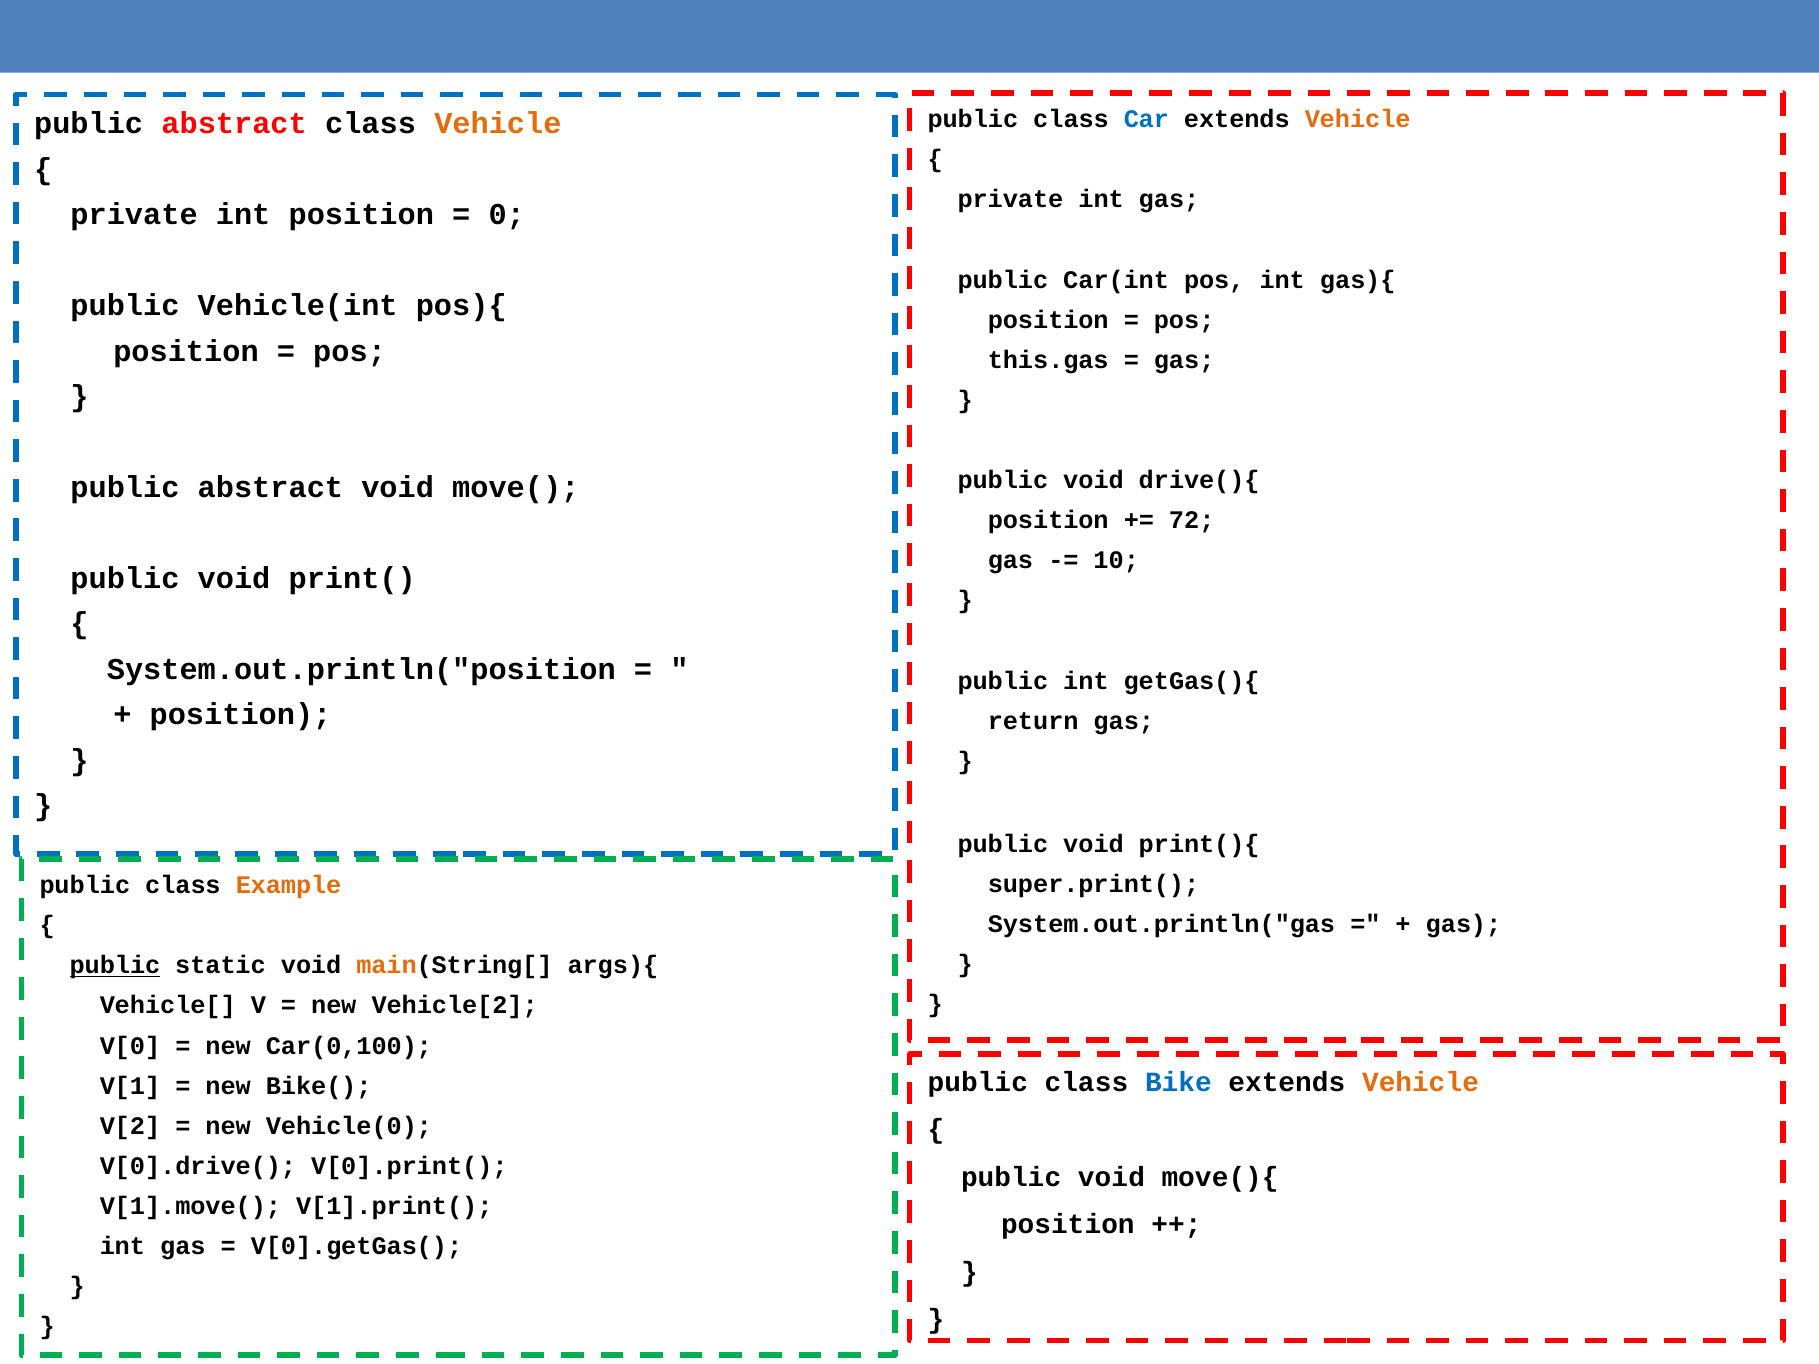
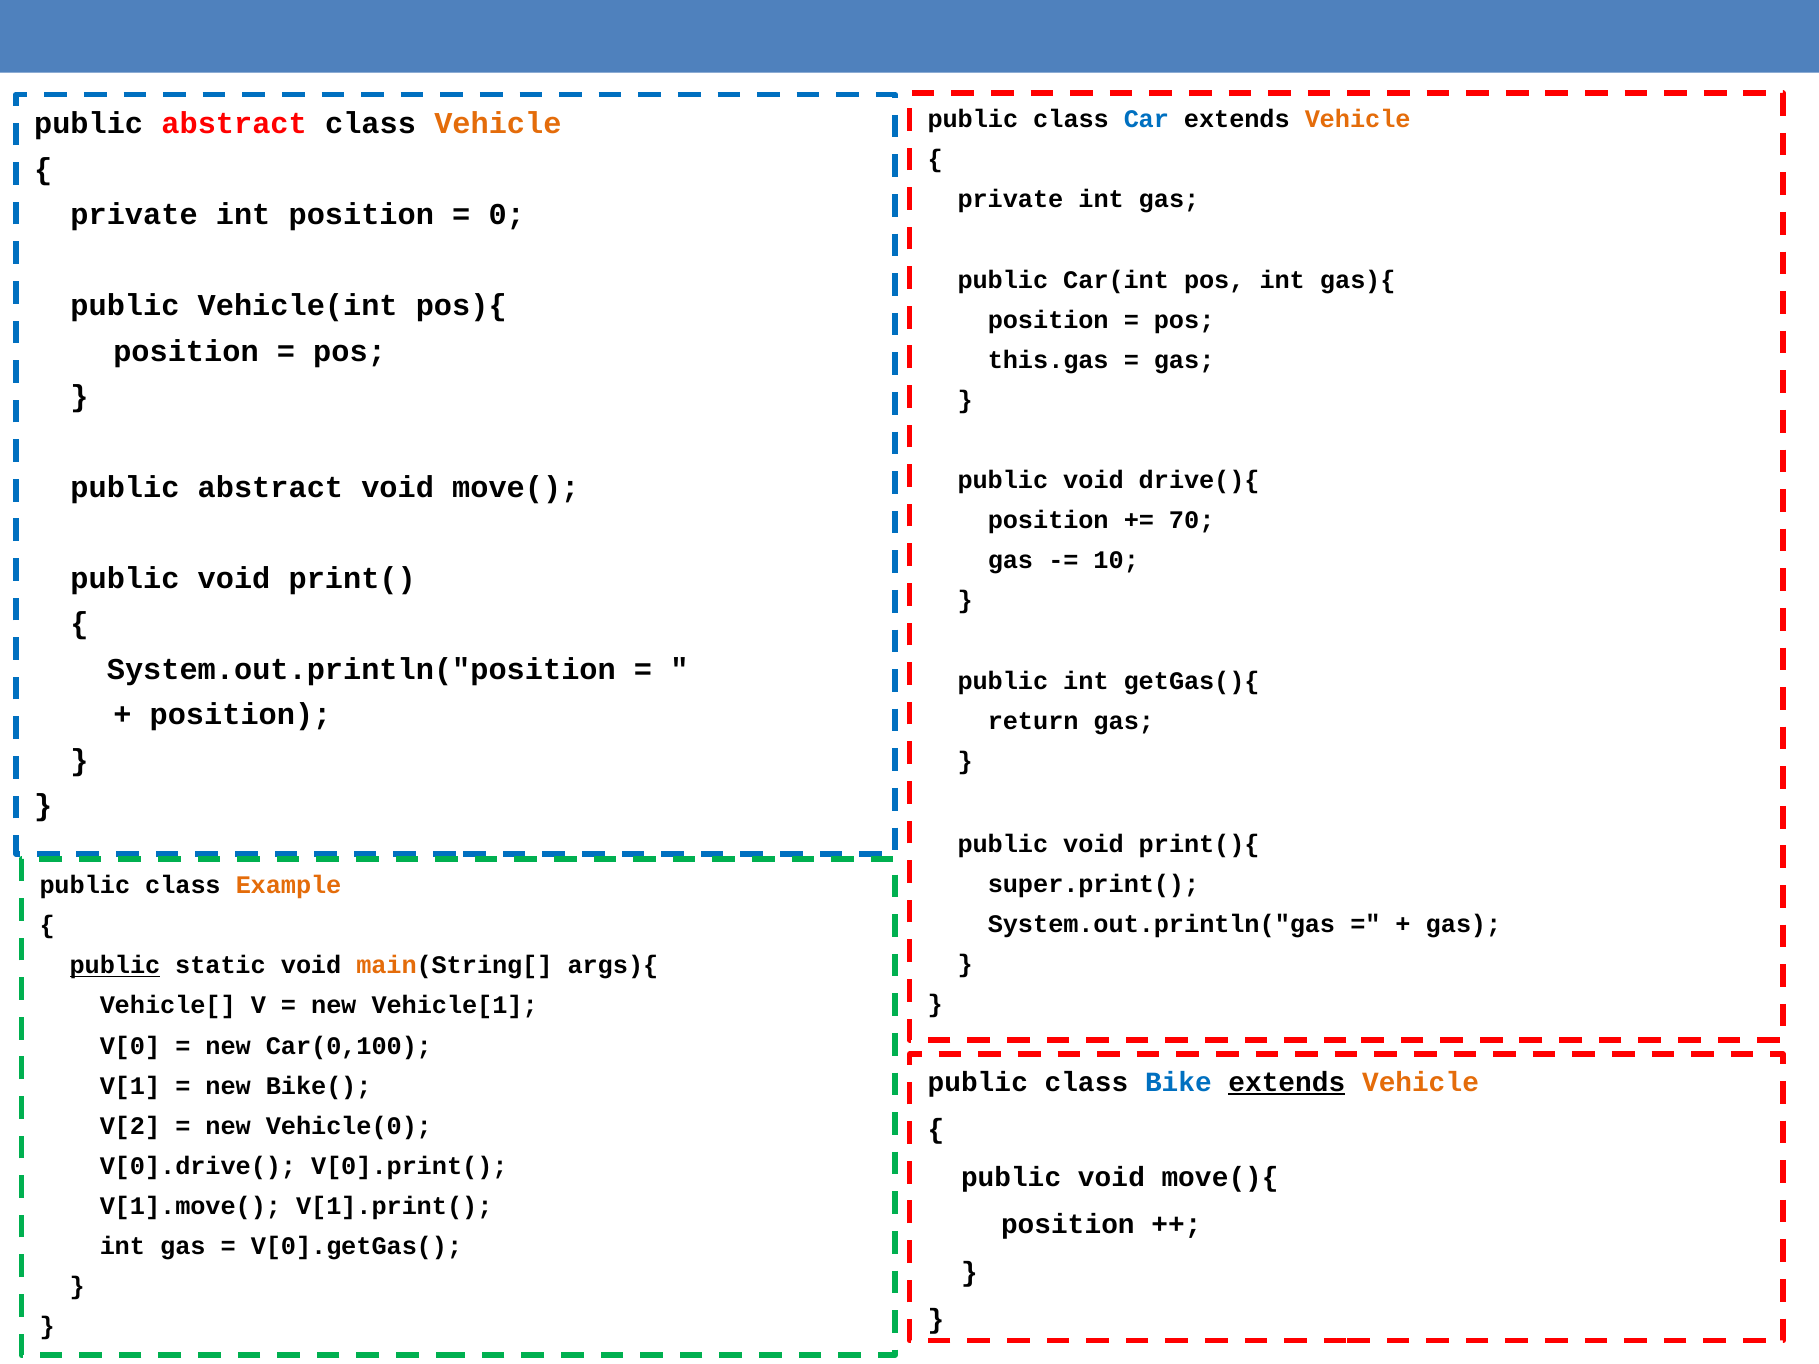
72: 72 -> 70 (1192, 520)
Vehicle[2: Vehicle[2 -> Vehicle[1 (455, 1006)
extends underline: none -> present (1287, 1082)
